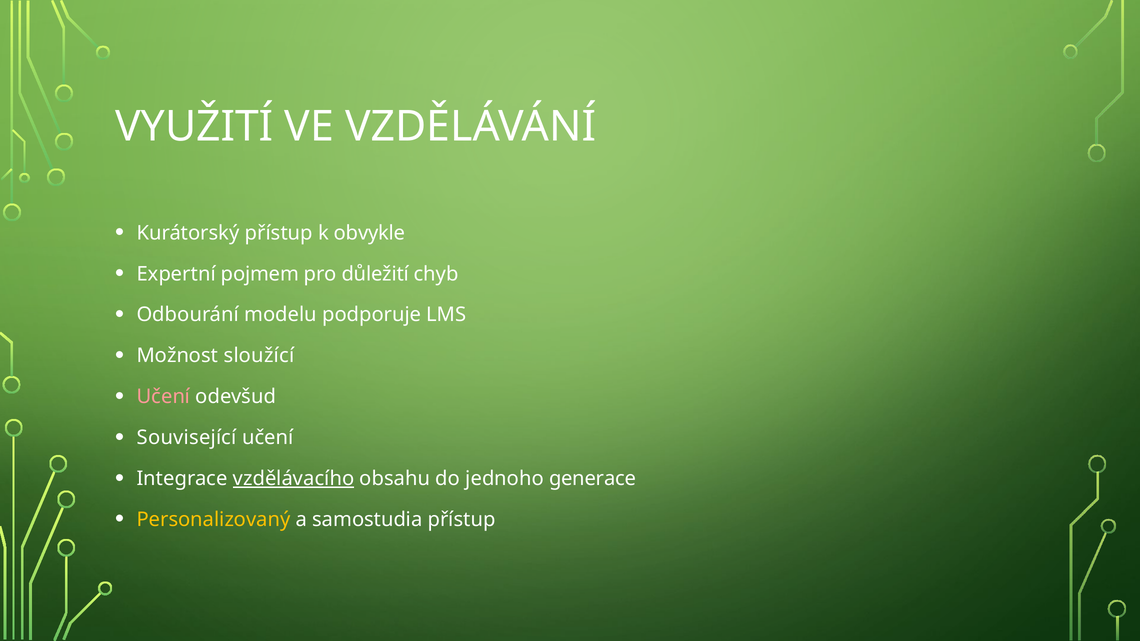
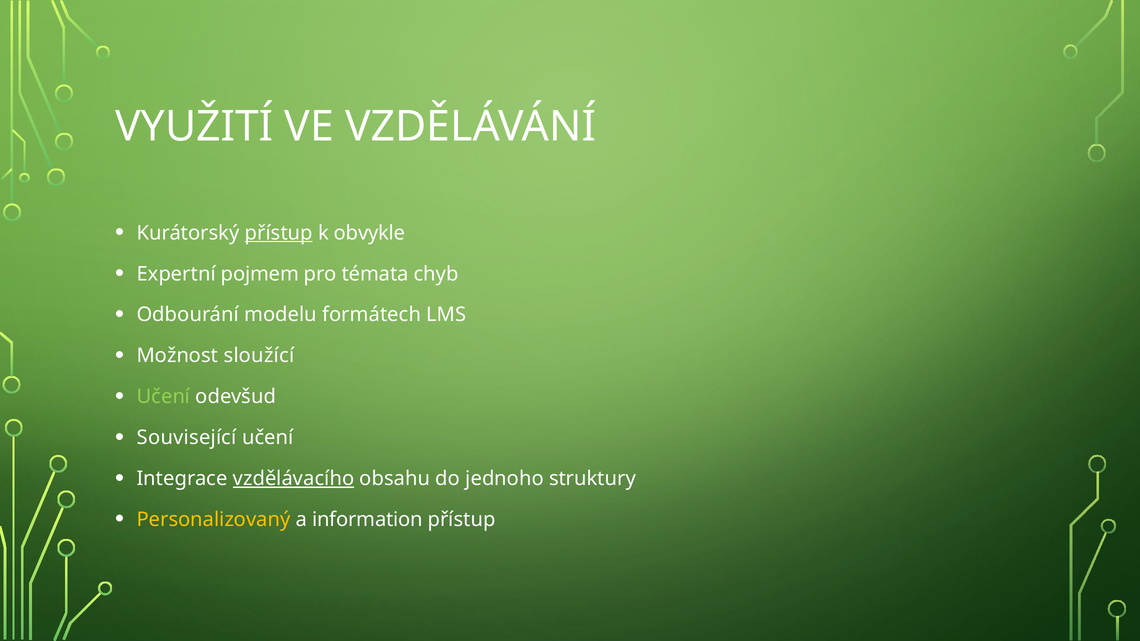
přístup underline: none -> present (279, 233)
důležití: důležití -> témata (375, 274)
podporuje: podporuje -> formátech (372, 315)
Učení colour: pink -> light green (163, 397)
generace: generace -> struktury (592, 479)
samostudia: samostudia -> information (367, 520)
